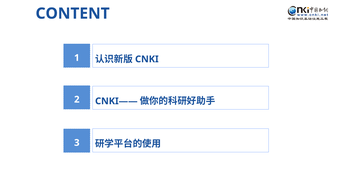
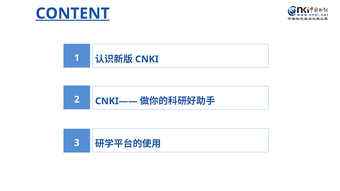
CONTENT underline: none -> present (73, 14)
